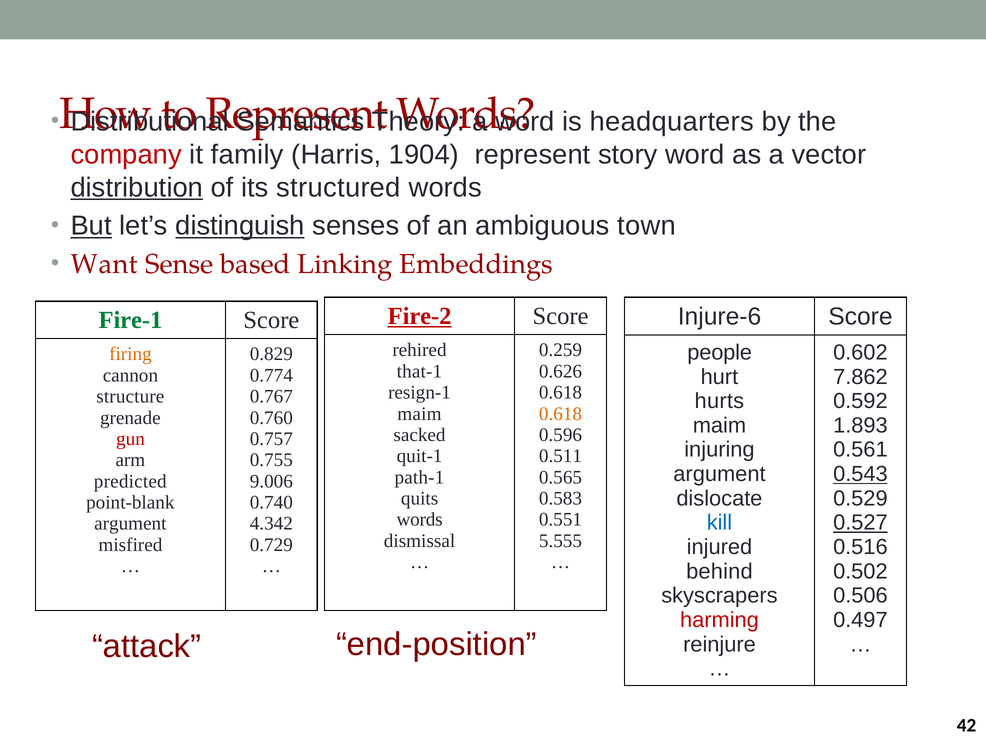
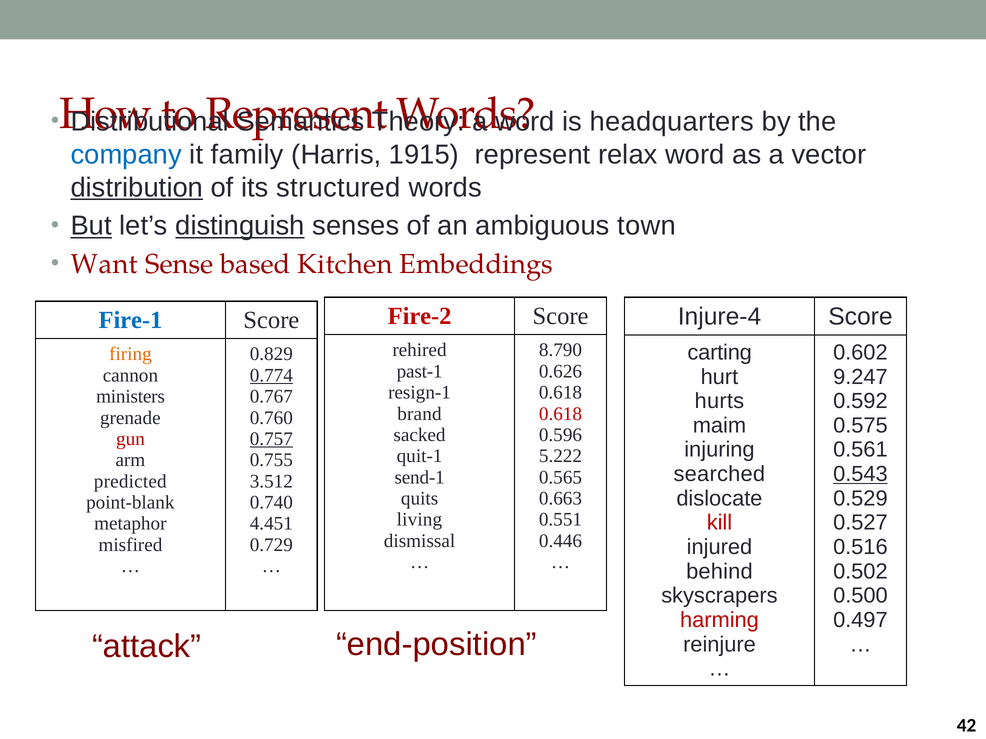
company colour: red -> blue (126, 155)
1904: 1904 -> 1915 (424, 155)
story: story -> relax (628, 155)
Linking: Linking -> Kitchen (345, 264)
Fire-2 underline: present -> none (420, 316)
Injure-6: Injure-6 -> Injure-4 (720, 317)
Fire-1 colour: green -> blue (130, 320)
0.259: 0.259 -> 8.790 (560, 350)
people: people -> carting (720, 353)
that-1: that-1 -> past-1 (420, 372)
0.774 underline: none -> present (271, 376)
7.862: 7.862 -> 9.247 (860, 377)
structure: structure -> ministers (131, 397)
maim: maim -> brand (419, 414)
0.618 colour: orange -> red (560, 414)
1.893: 1.893 -> 0.575 (860, 426)
0.757 underline: none -> present (271, 439)
0.511: 0.511 -> 5.222 (560, 456)
argument: argument -> searched (719, 474)
path-1: path-1 -> send-1 (420, 478)
9.006: 9.006 -> 3.512 (271, 482)
0.583: 0.583 -> 0.663 (560, 499)
words: words -> living (419, 520)
kill colour: blue -> red (719, 523)
0.527 underline: present -> none (860, 523)
argument: argument -> metaphor (130, 524)
4.342: 4.342 -> 4.451 (271, 524)
5.555: 5.555 -> 0.446 (560, 541)
0.506: 0.506 -> 0.500 (860, 596)
